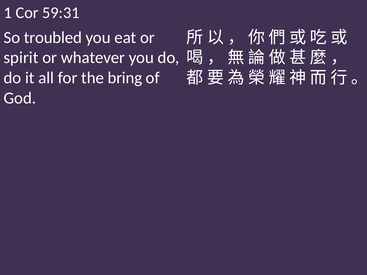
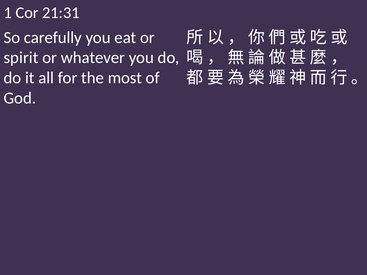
59:31: 59:31 -> 21:31 (61, 13)
troubled: troubled -> carefully (53, 38)
bring: bring -> most (125, 78)
